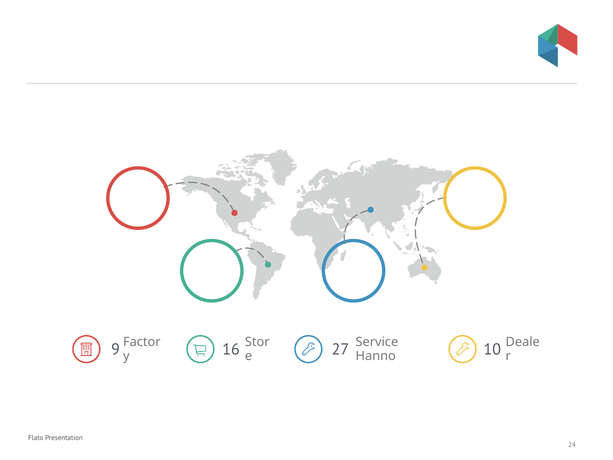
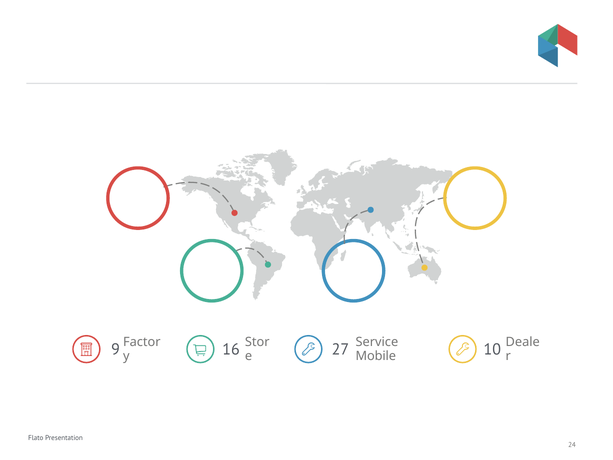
Hanno: Hanno -> Mobile (376, 356)
